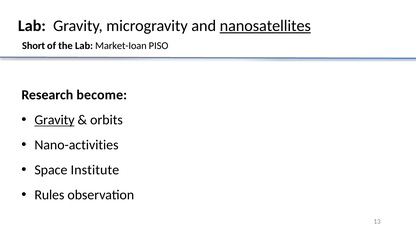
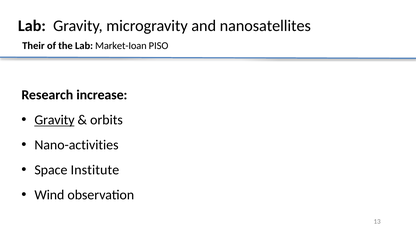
nanosatellites underline: present -> none (265, 26)
Short: Short -> Their (33, 46)
become: become -> increase (102, 95)
Rules: Rules -> Wind (49, 195)
